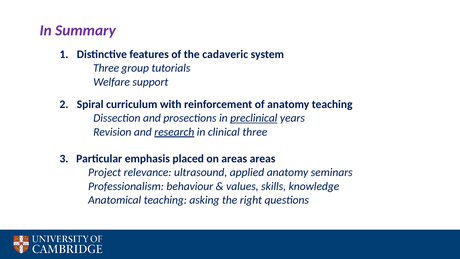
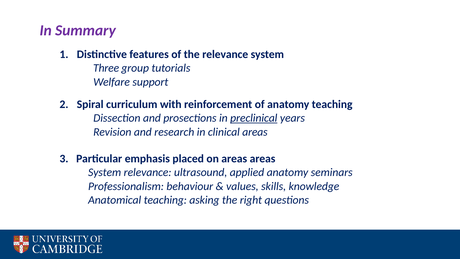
the cadaveric: cadaveric -> relevance (225, 54)
research underline: present -> none (174, 132)
clinical three: three -> areas (255, 132)
Project: Project -> System (105, 172)
